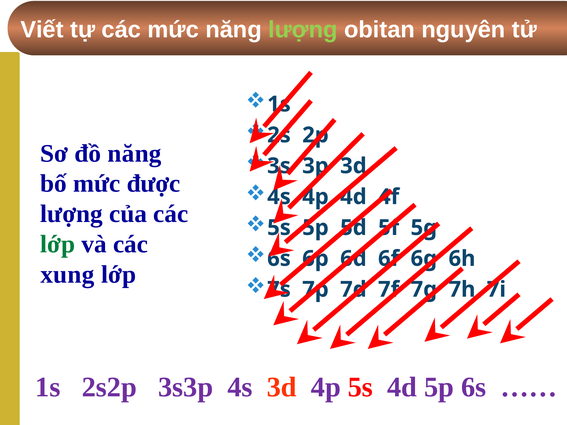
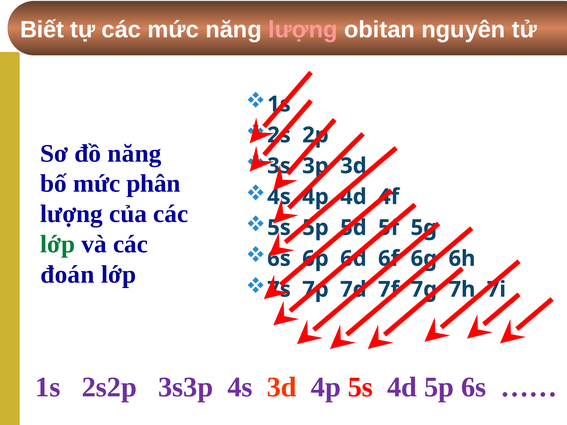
Viết: Viết -> Biết (42, 30)
lượng colour: light green -> pink (303, 30)
được: được -> phân (154, 184)
xung: xung -> đoán (67, 275)
